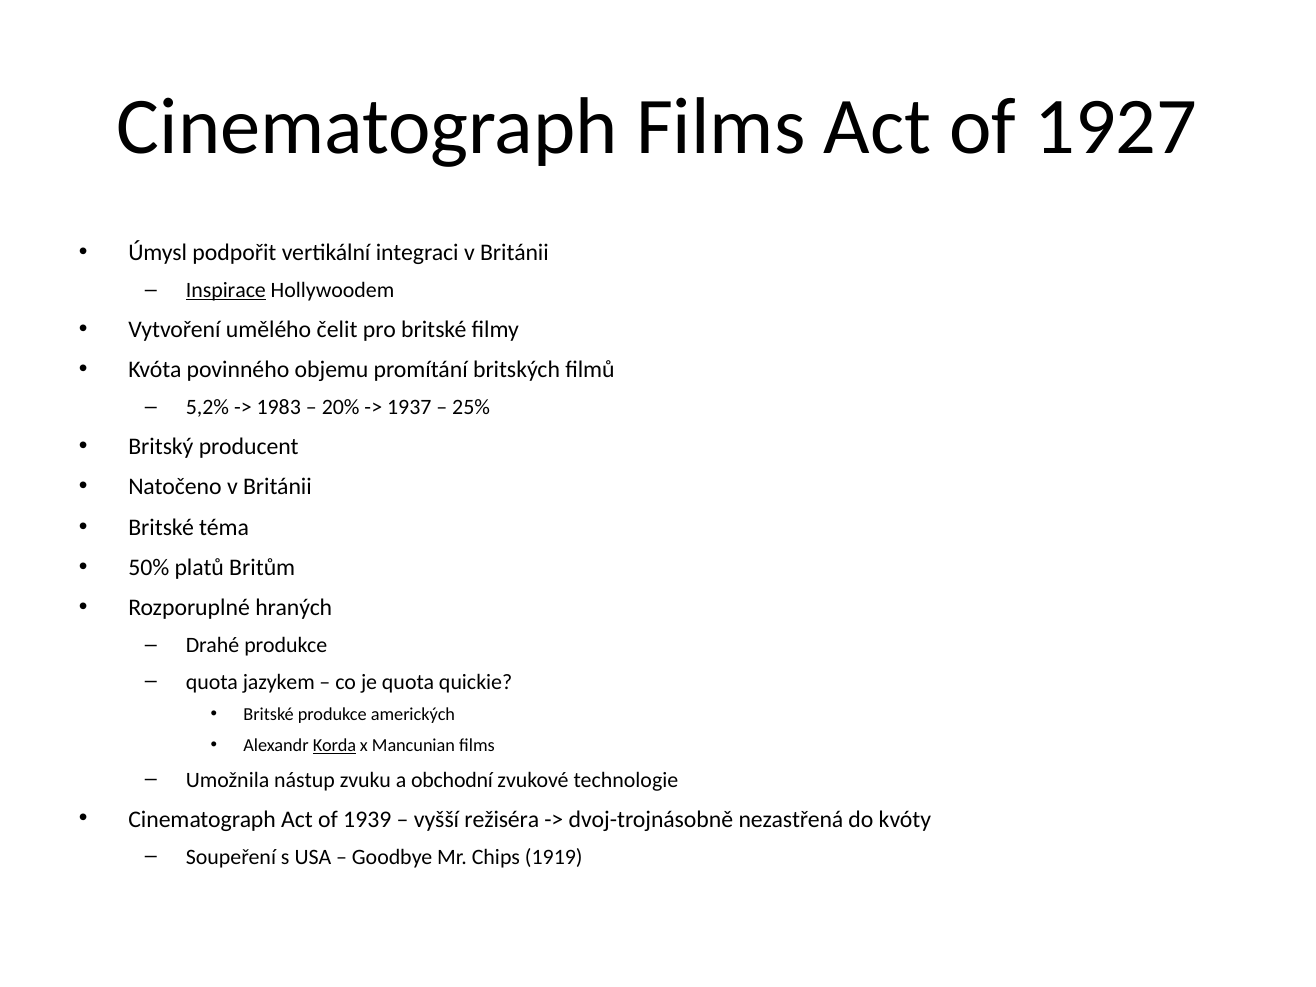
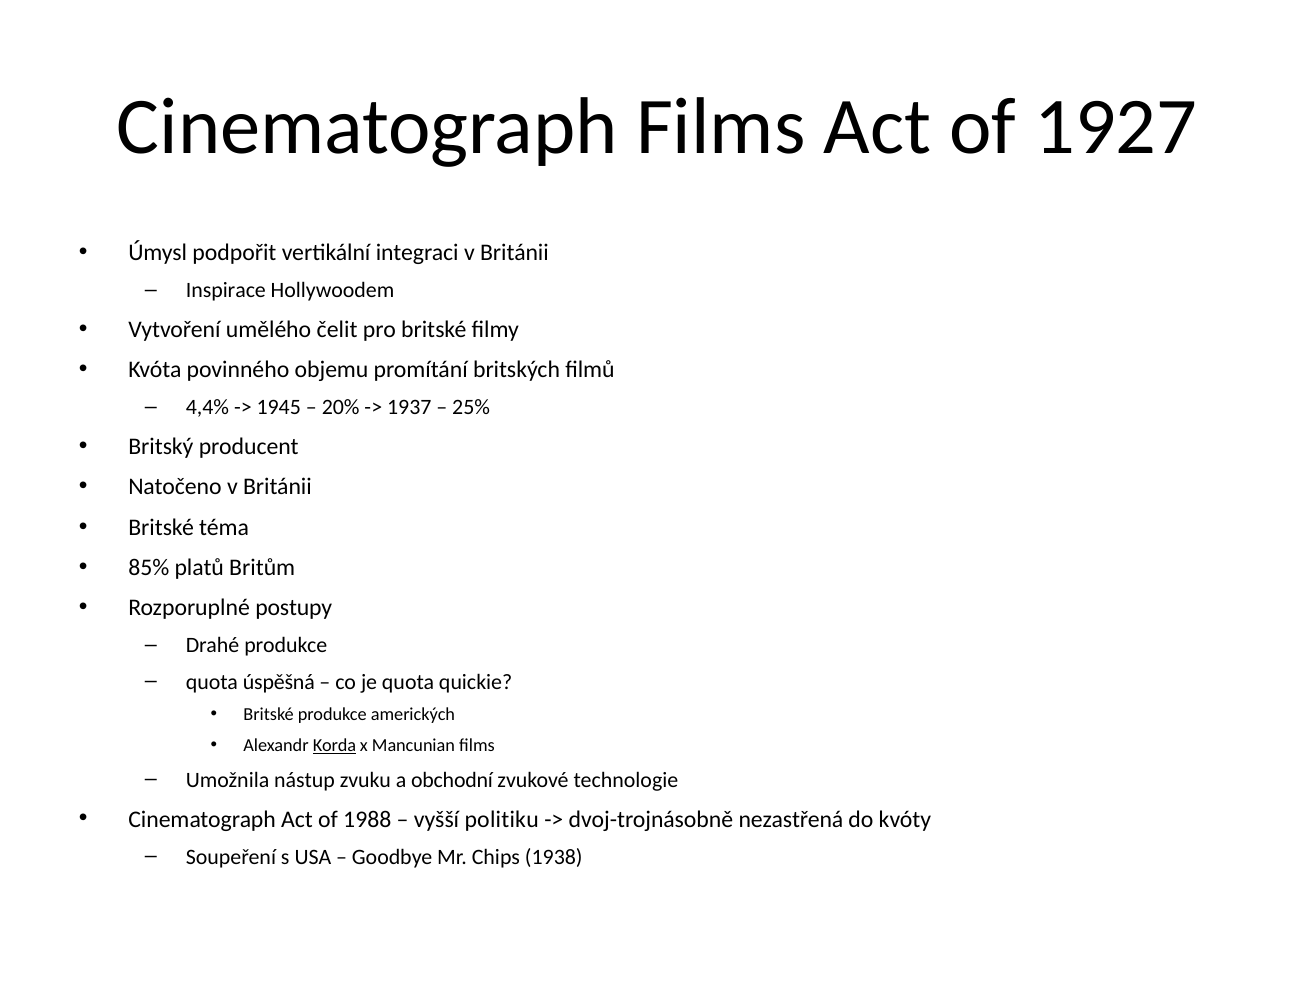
Inspirace underline: present -> none (226, 290)
5,2%: 5,2% -> 4,4% (208, 407)
1983: 1983 -> 1945 (279, 407)
50%: 50% -> 85% (149, 568)
hraných: hraných -> postupy (294, 608)
jazykem: jazykem -> úspěšná (279, 682)
1939: 1939 -> 1988 (367, 819)
režiséra: režiséra -> politiku (502, 819)
1919: 1919 -> 1938 (554, 857)
